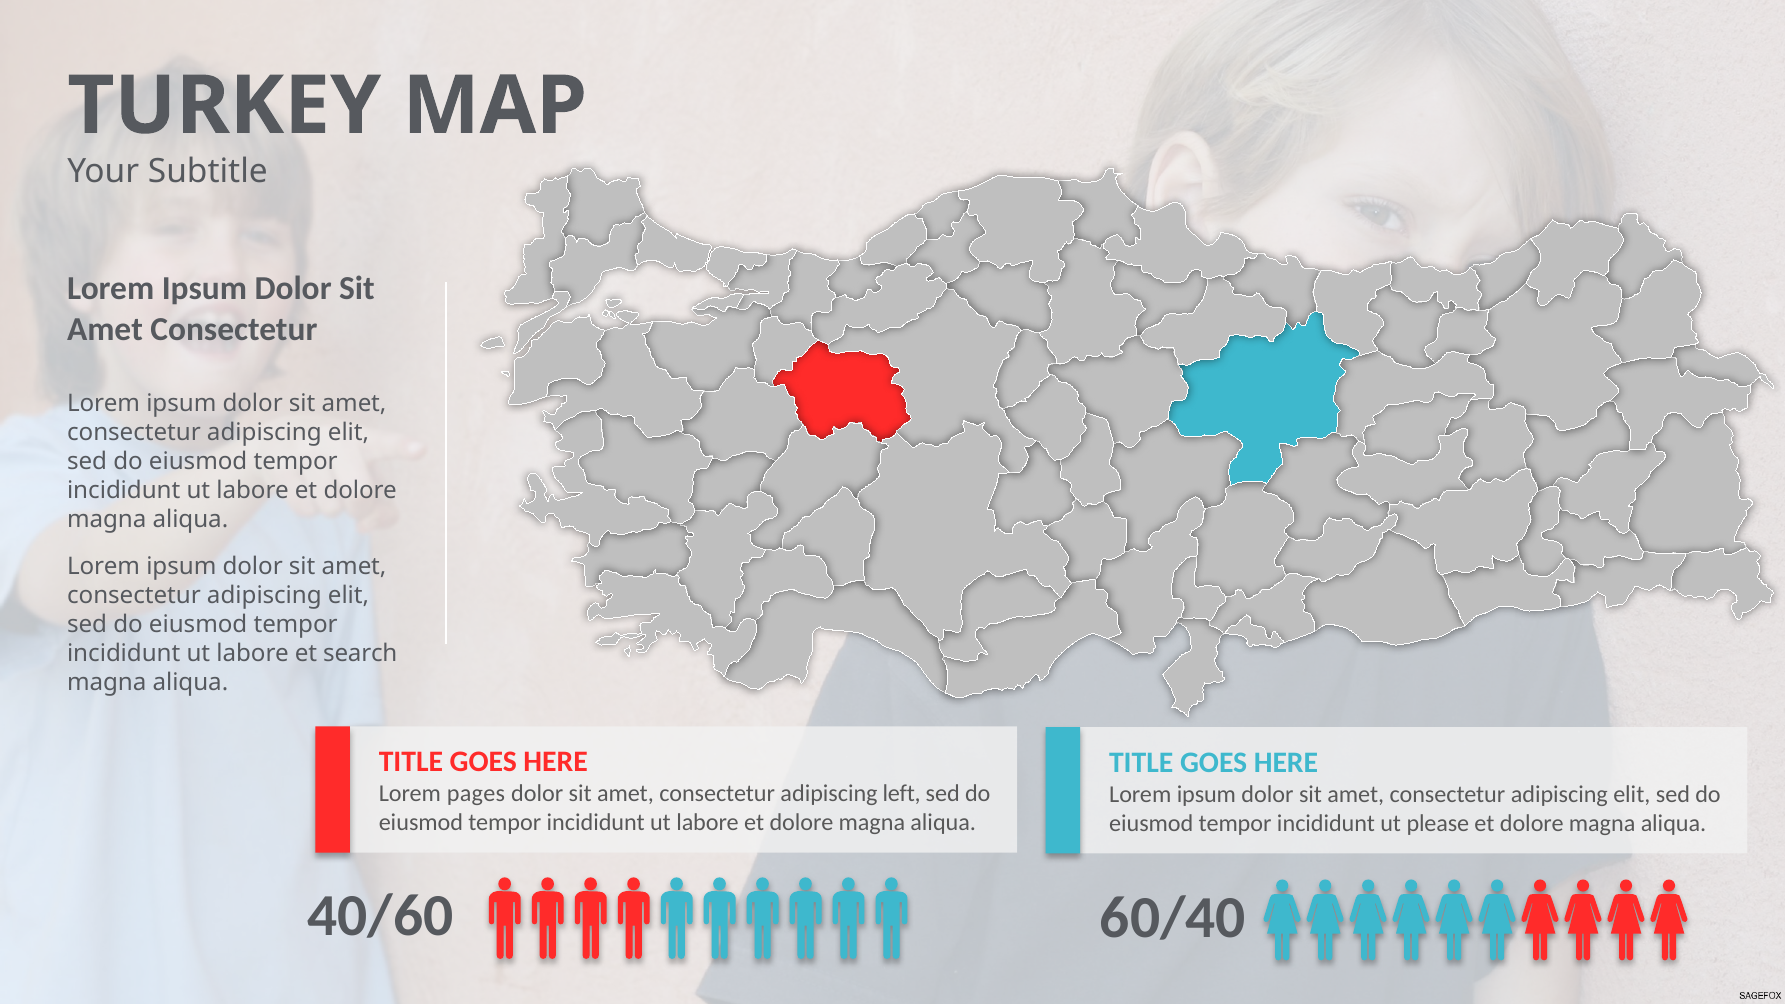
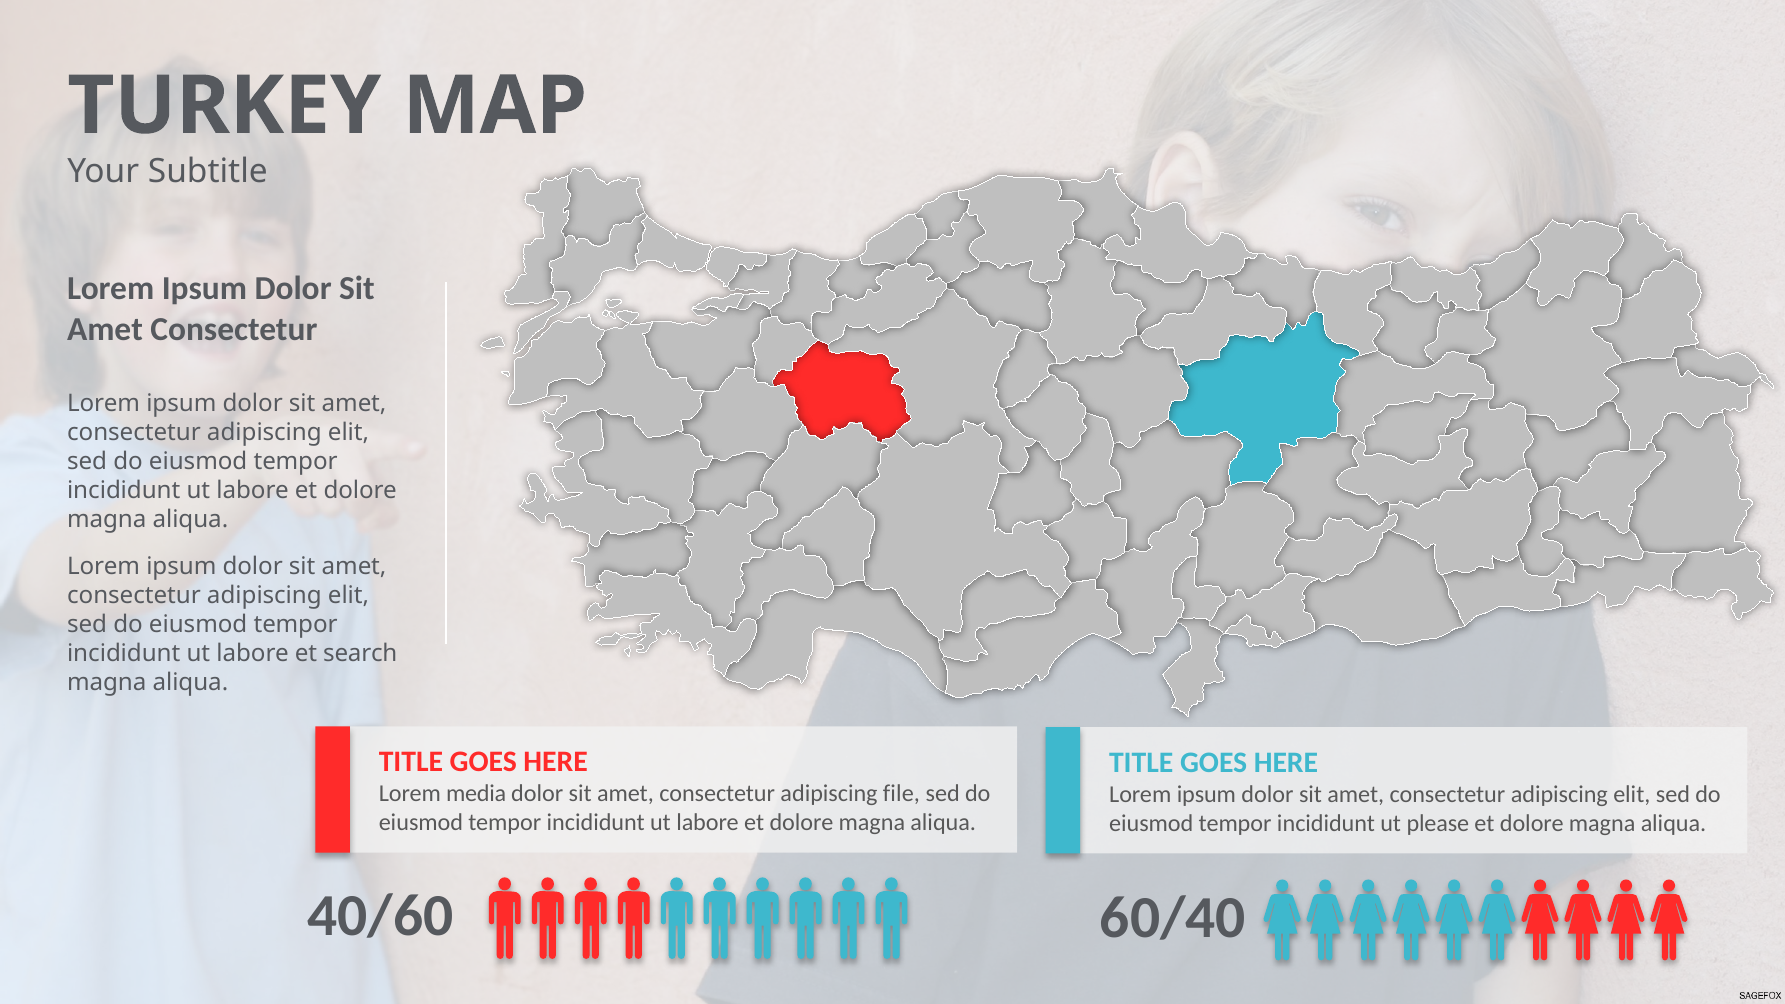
pages: pages -> media (476, 794)
left: left -> file (901, 794)
